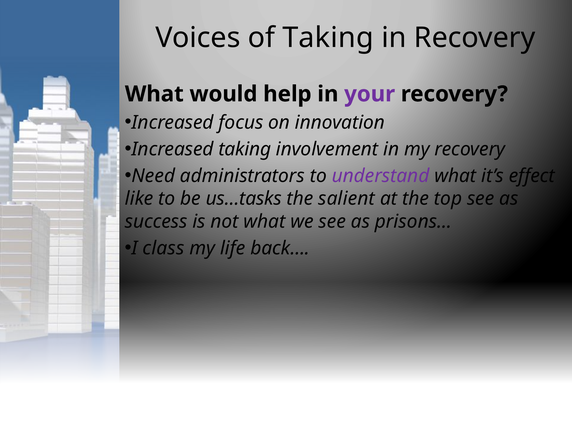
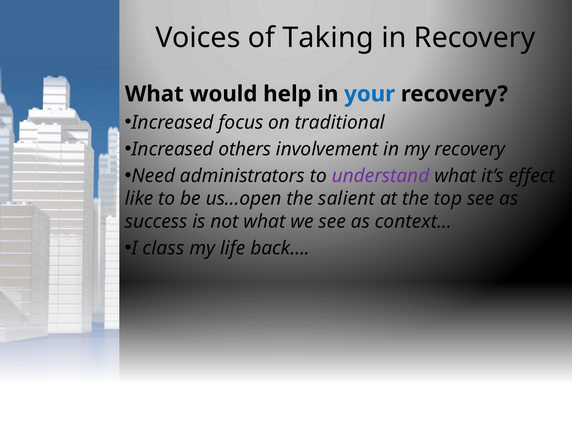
your colour: purple -> blue (370, 94)
innovation: innovation -> traditional (340, 122)
Increased taking: taking -> others (245, 149)
us…tasks: us…tasks -> us…open (244, 199)
prisons…: prisons… -> context… (413, 222)
